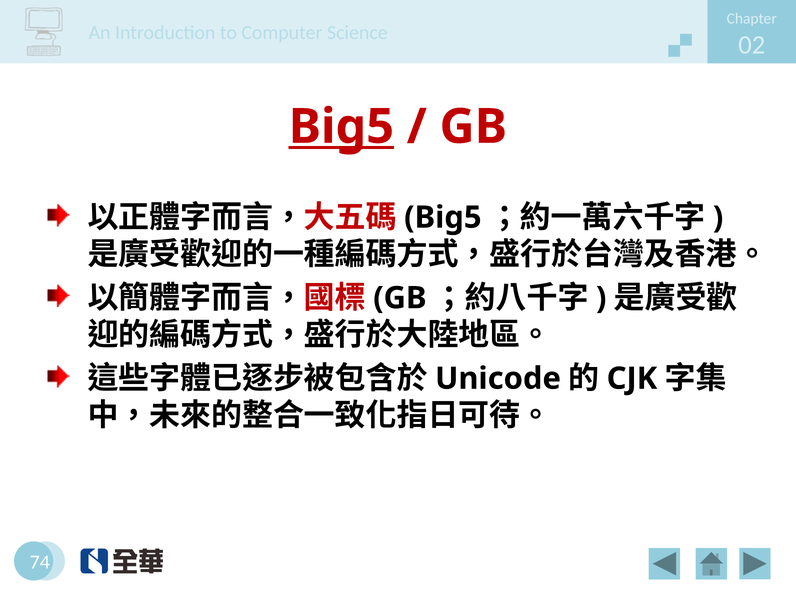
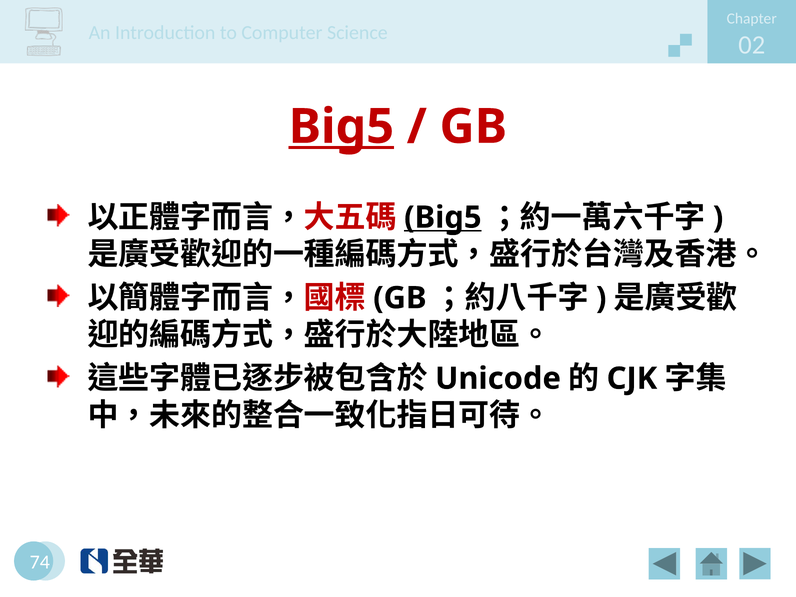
Big5 underline: none -> present (443, 217)
